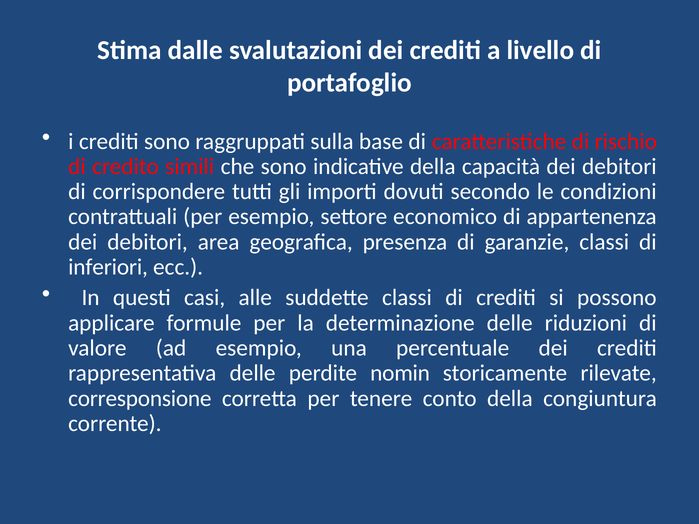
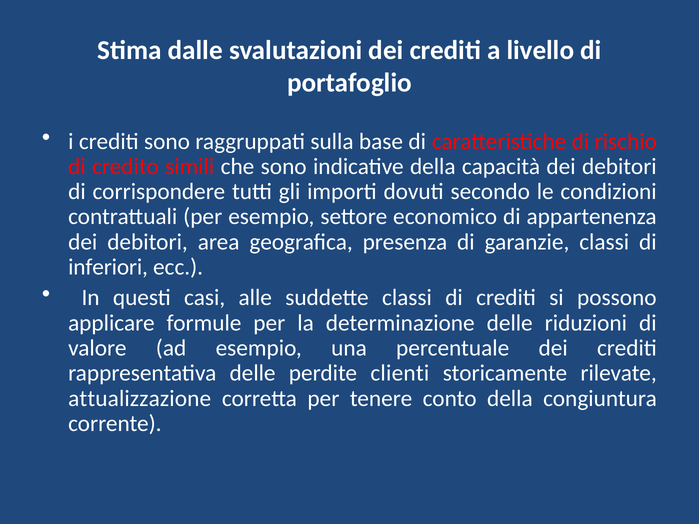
nomin: nomin -> clienti (400, 373)
corresponsione: corresponsione -> attualizzazione (140, 399)
